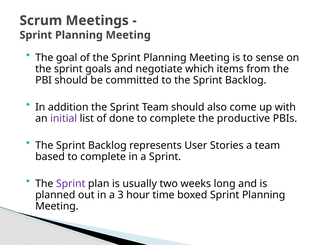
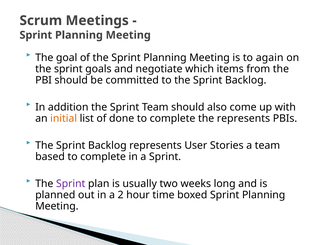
sense: sense -> again (270, 57)
initial colour: purple -> orange (64, 118)
the productive: productive -> represents (243, 118)
3: 3 -> 2 (121, 195)
